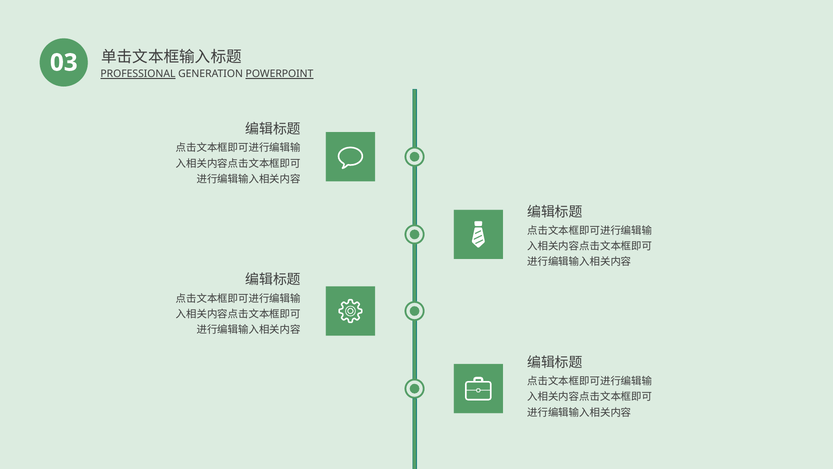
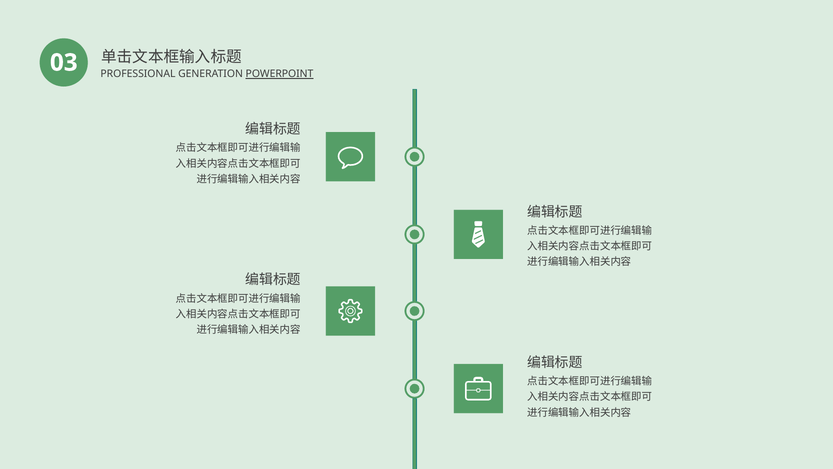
PROFESSIONAL underline: present -> none (138, 74)
